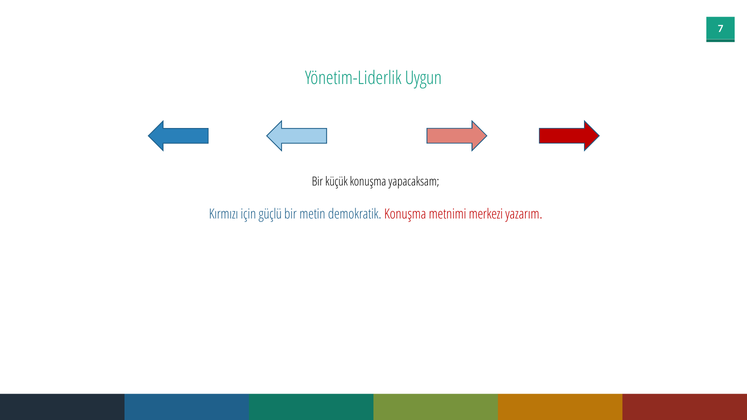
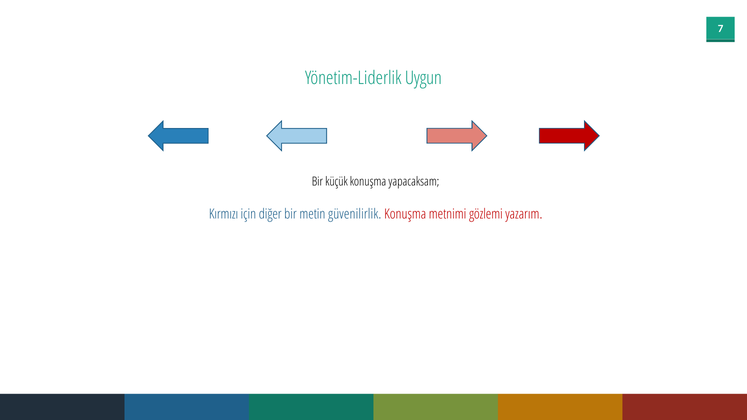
güçlü: güçlü -> diğer (270, 214)
demokratik: demokratik -> güvenilirlik (355, 214)
merkezi: merkezi -> gözlemi (486, 214)
